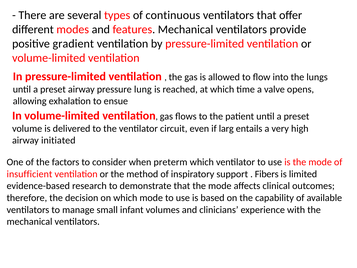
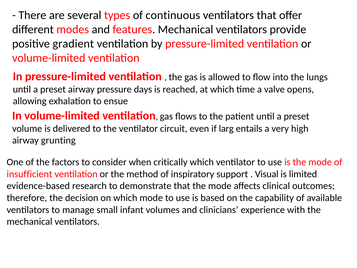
lung: lung -> days (143, 89)
initiated: initiated -> grunting (58, 140)
preterm: preterm -> critically (171, 162)
Fibers: Fibers -> Visual (267, 174)
